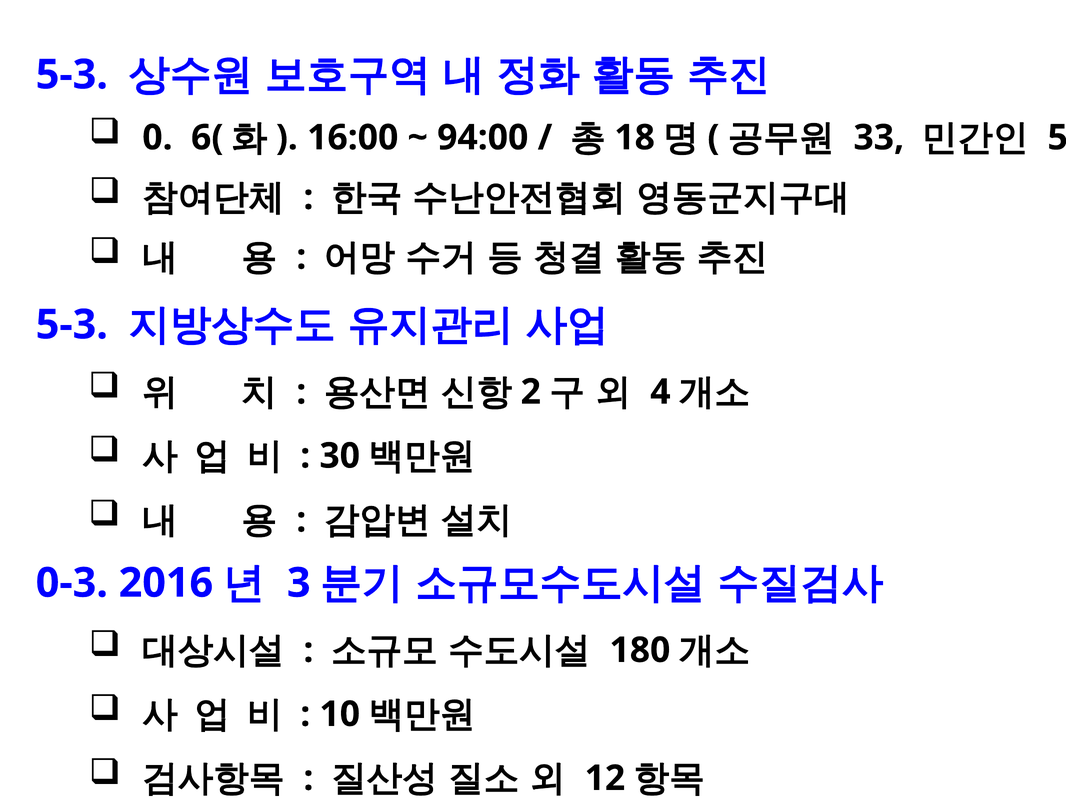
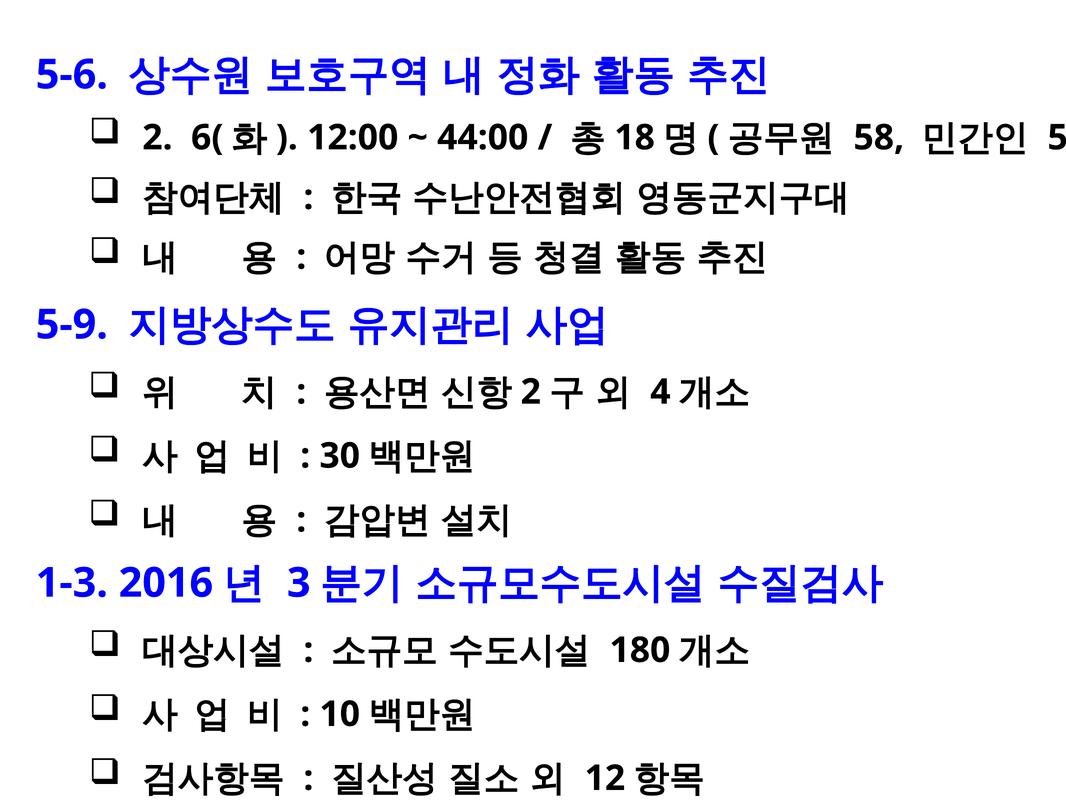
5-3: 5-3 -> 5-6 (72, 75)
0: 0 -> 2 (157, 138)
16:00: 16:00 -> 12:00 (353, 138)
94:00: 94:00 -> 44:00 (483, 138)
33: 33 -> 58 (879, 138)
5-3: 5-3 -> 5-9 (72, 325)
0-3: 0-3 -> 1-3 (72, 583)
